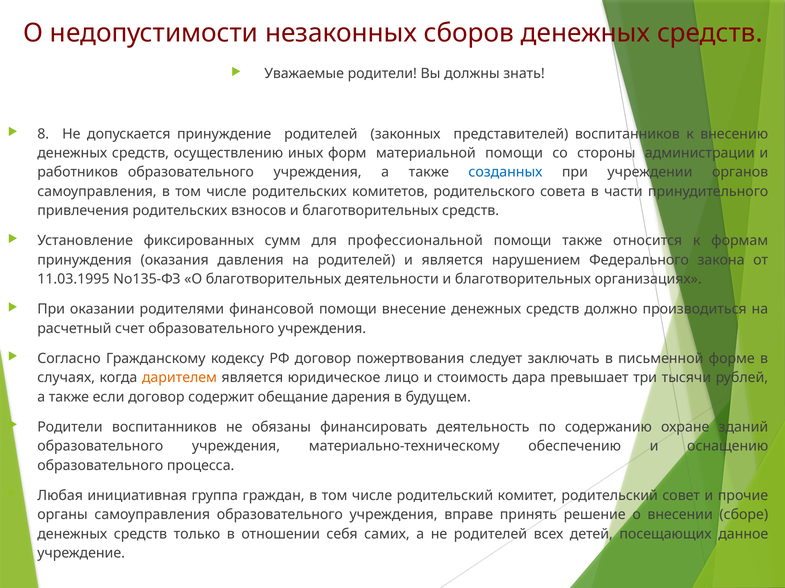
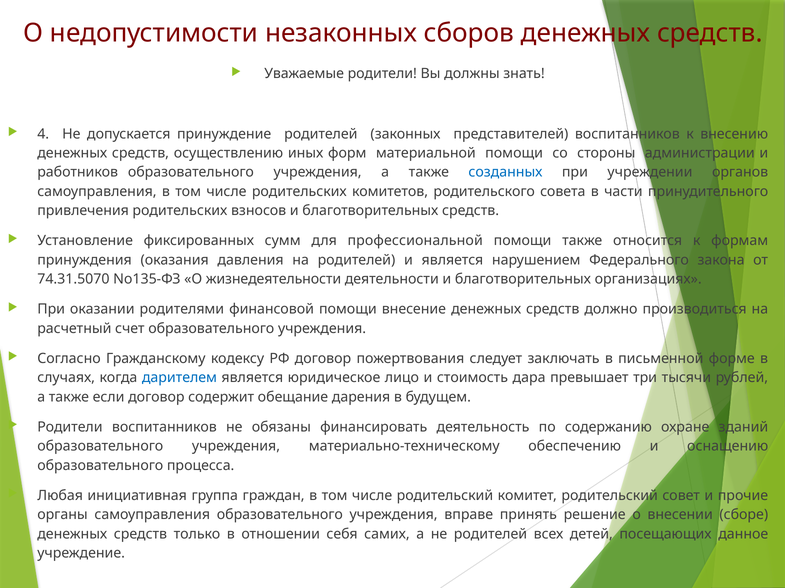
8: 8 -> 4 (43, 134)
11.03.1995: 11.03.1995 -> 74.31.5070 (73, 279)
О благотворительных: благотворительных -> жизнедеятельности (274, 279)
дарителем colour: orange -> blue (179, 378)
